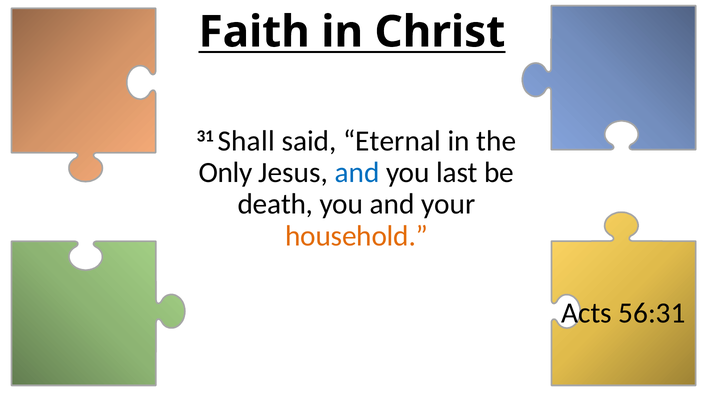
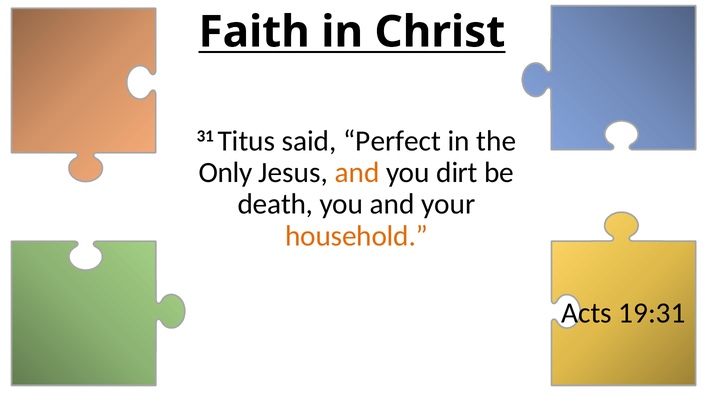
Shall: Shall -> Titus (246, 141)
Eternal: Eternal -> Perfect (392, 141)
and colour: blue -> orange (357, 173)
last: last -> dirt (457, 173)
56:31: 56:31 -> 19:31 (652, 313)
